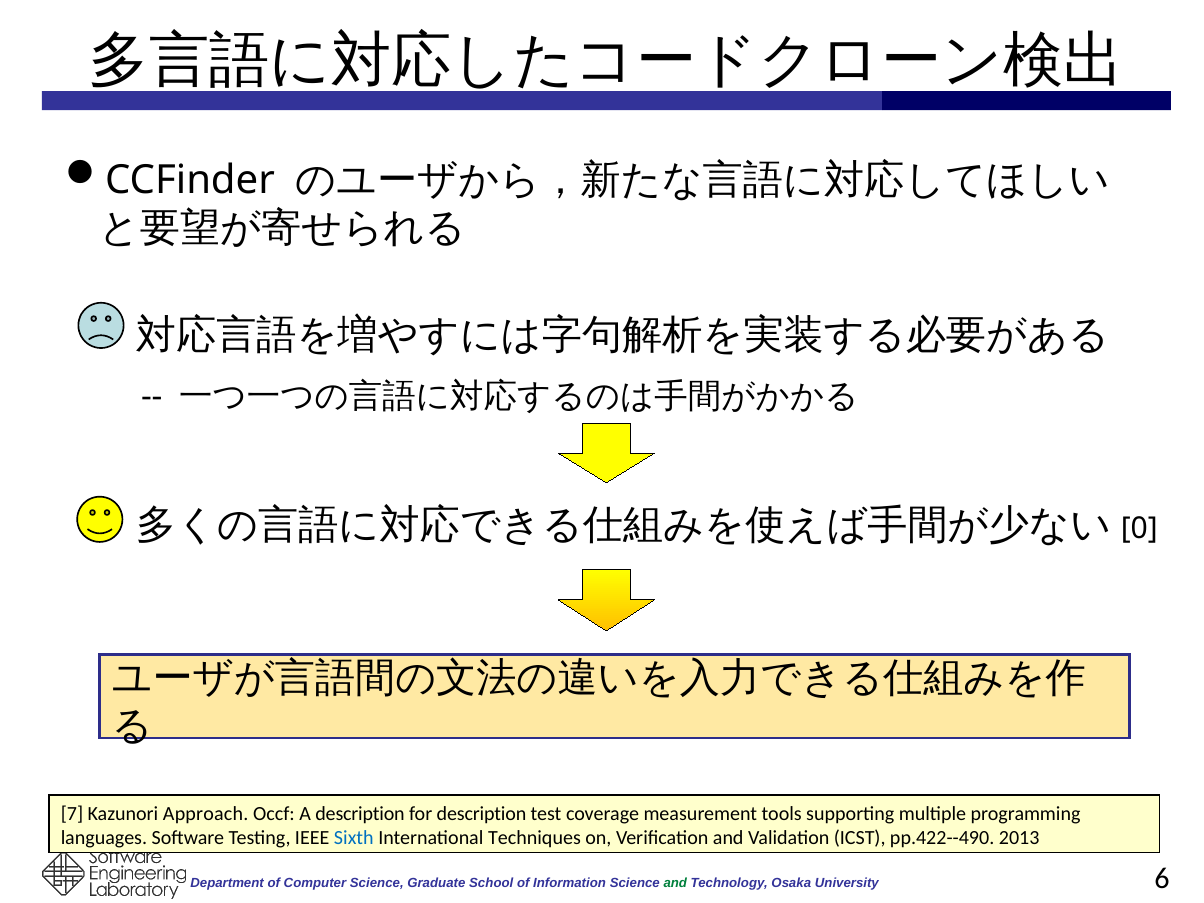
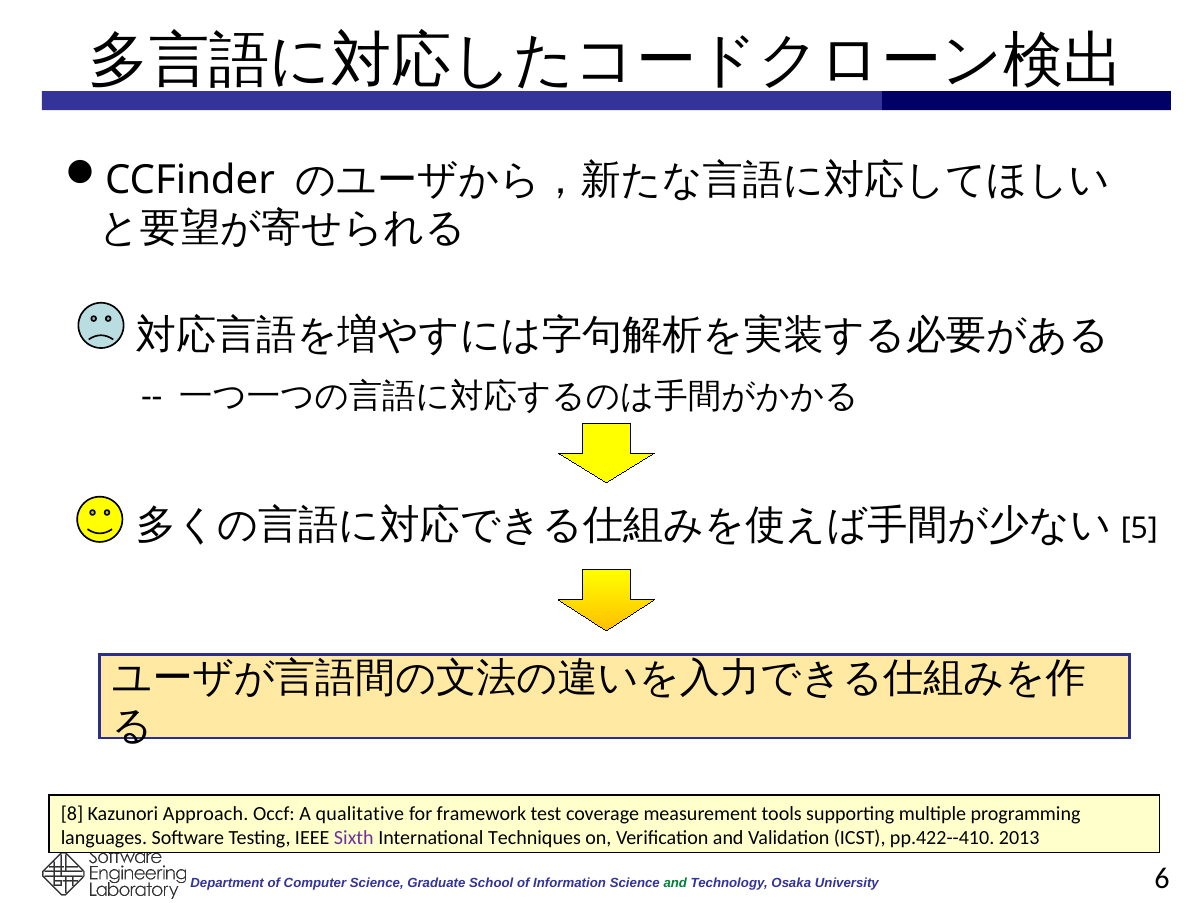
0: 0 -> 5 (1139, 528)
7: 7 -> 8 (72, 814)
A description: description -> qualitative (360, 814)
for description: description -> framework (481, 814)
Sixth colour: blue -> purple (354, 838)
pp.422--490: pp.422--490 -> pp.422--410 (942, 838)
